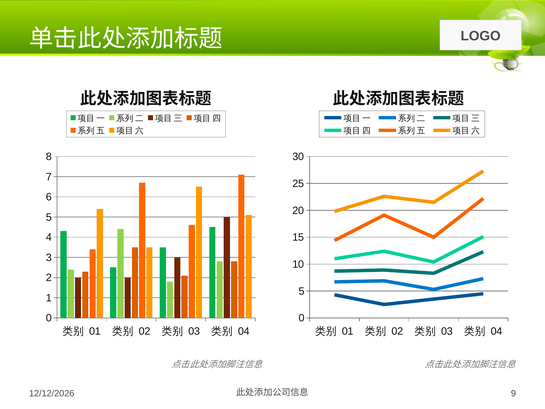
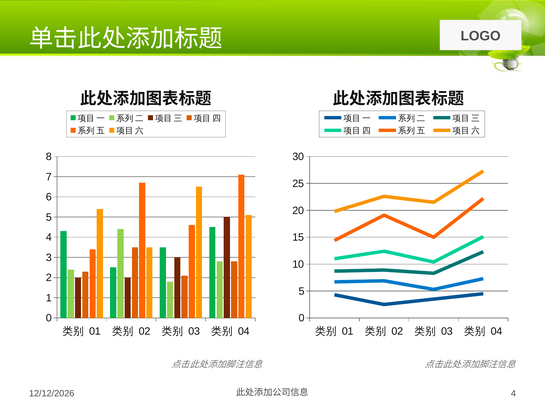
9: 9 -> 4 (514, 393)
